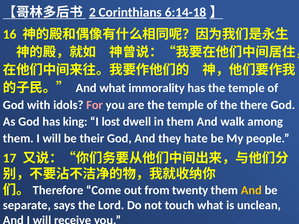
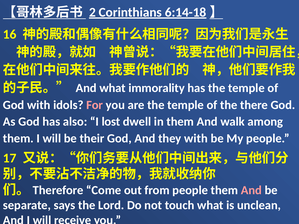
king: king -> also (75, 122)
they hate: hate -> with (196, 139)
from twenty: twenty -> people (190, 190)
And colour: yellow -> pink (251, 190)
